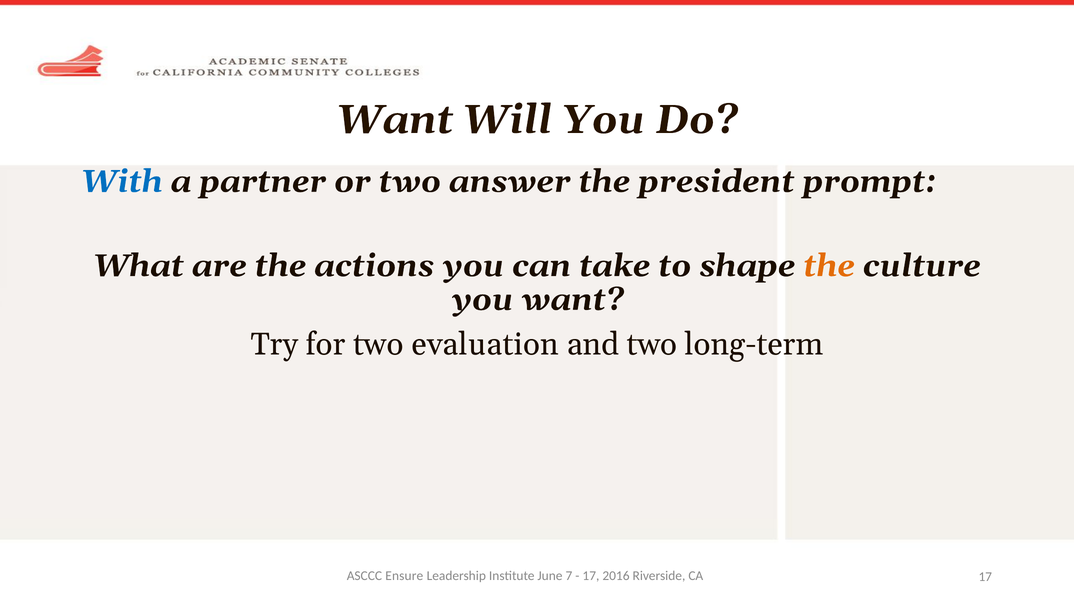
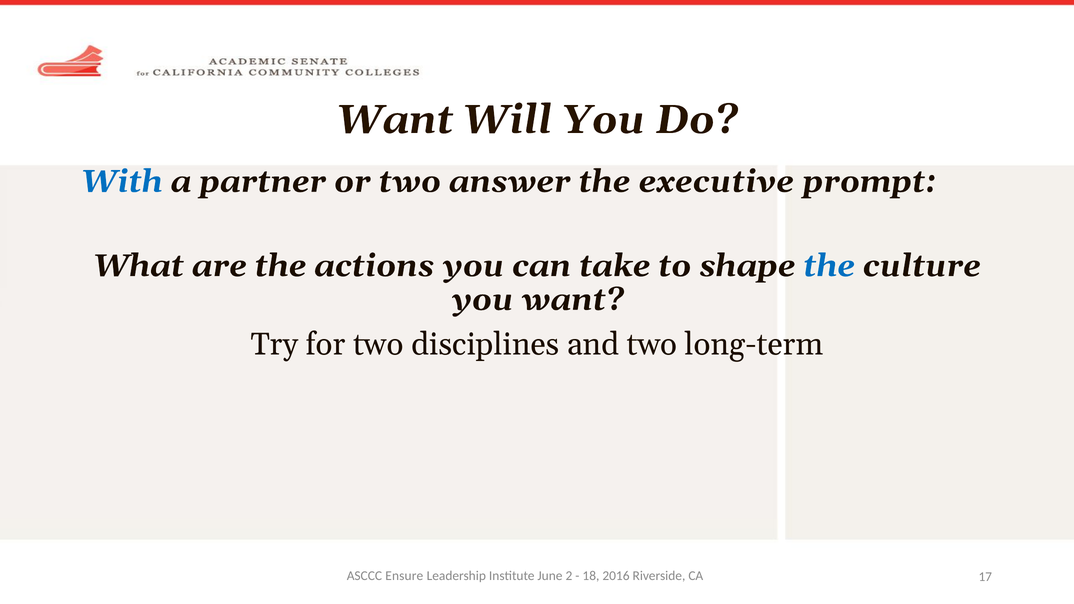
president: president -> executive (716, 182)
the colour: orange -> blue (829, 266)
evaluation: evaluation -> disciplines (485, 345)
7: 7 -> 2 (569, 576)
17: 17 -> 18 (591, 576)
